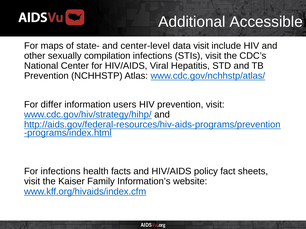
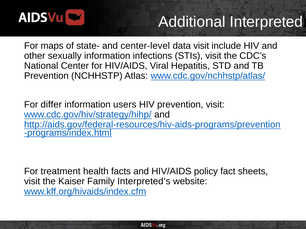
Accessible: Accessible -> Interpreted (266, 22)
sexually compilation: compilation -> information (107, 56)
For infections: infections -> treatment (61, 172)
Information’s: Information’s -> Interpreted’s (144, 182)
